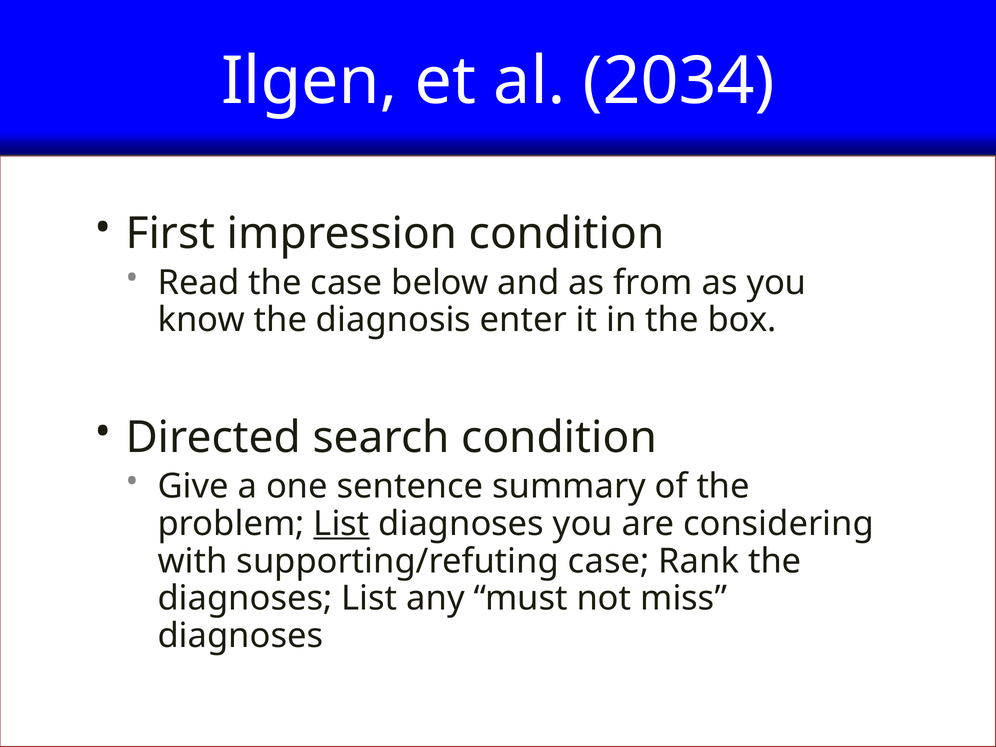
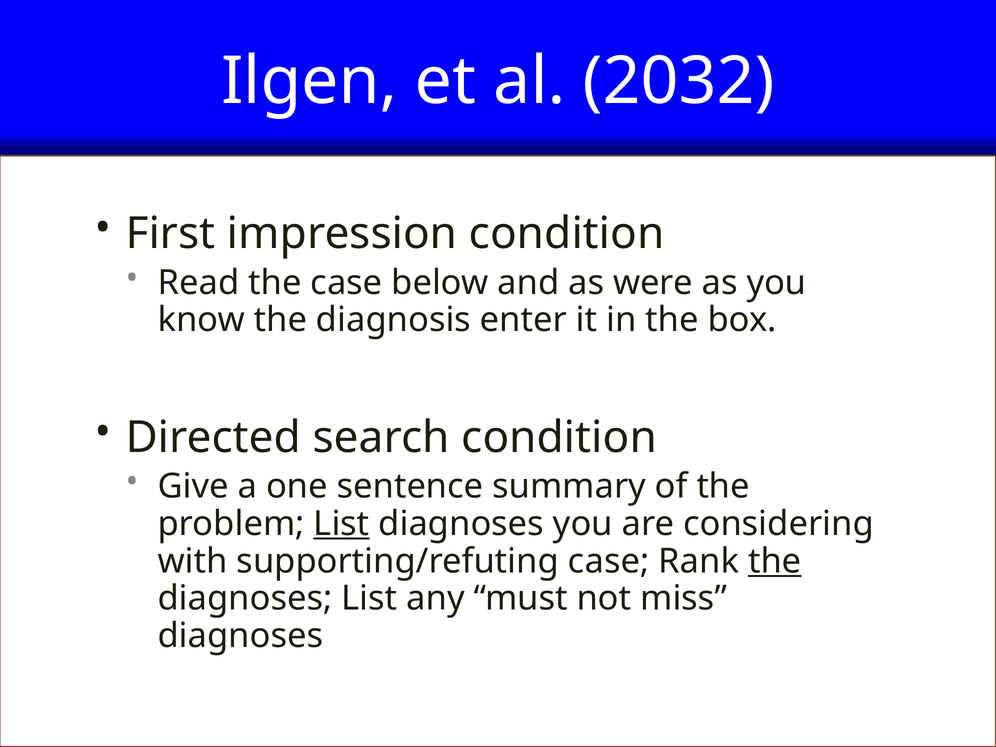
2034: 2034 -> 2032 (679, 81)
from: from -> were (653, 283)
the underline: none -> present (775, 561)
